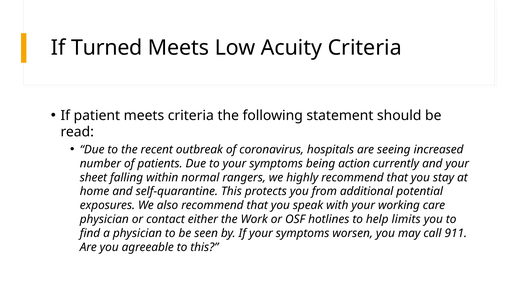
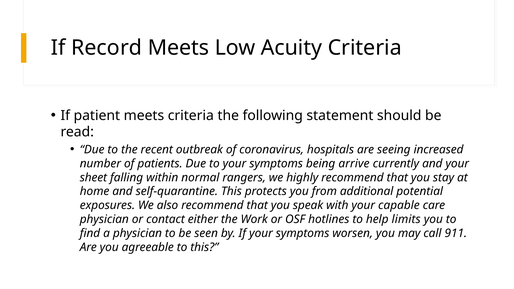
Turned: Turned -> Record (107, 48)
action: action -> arrive (354, 164)
working: working -> capable (399, 205)
